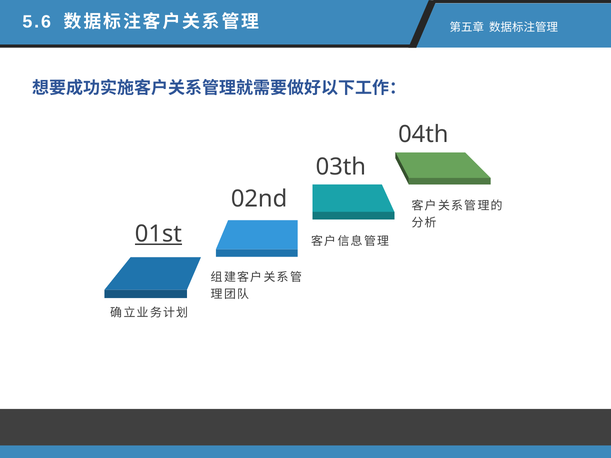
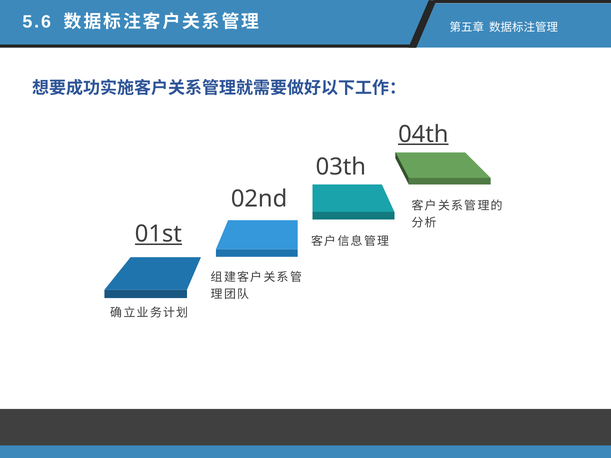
04th underline: none -> present (423, 134)
